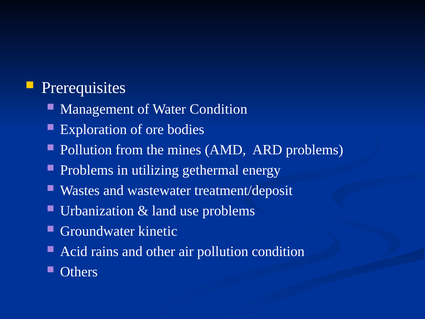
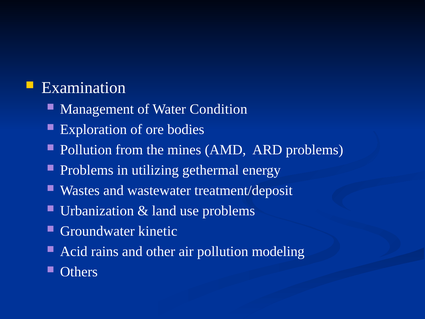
Prerequisites: Prerequisites -> Examination (84, 88)
pollution condition: condition -> modeling (278, 251)
